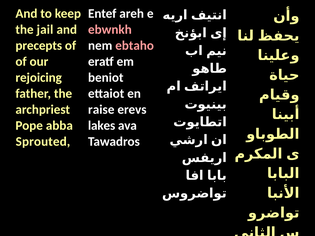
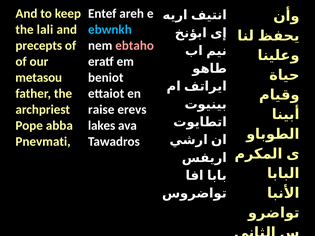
jail: jail -> lali (45, 30)
ebwnkh colour: pink -> light blue (110, 30)
rejoicing: rejoicing -> metasou (39, 78)
Sprouted: Sprouted -> Pnevmati (43, 142)
